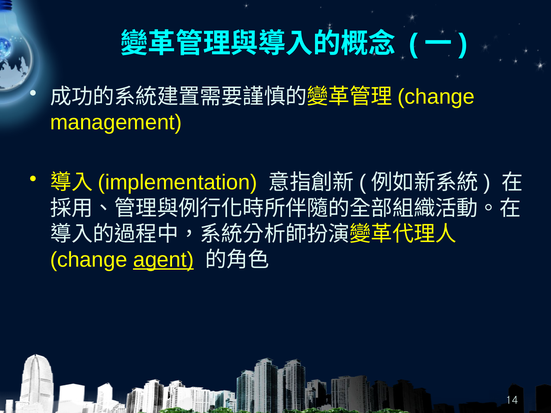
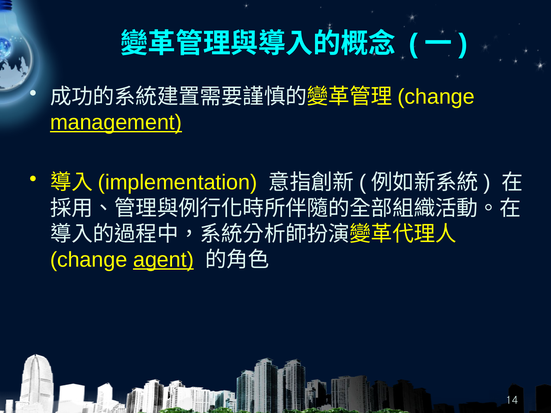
management underline: none -> present (116, 123)
